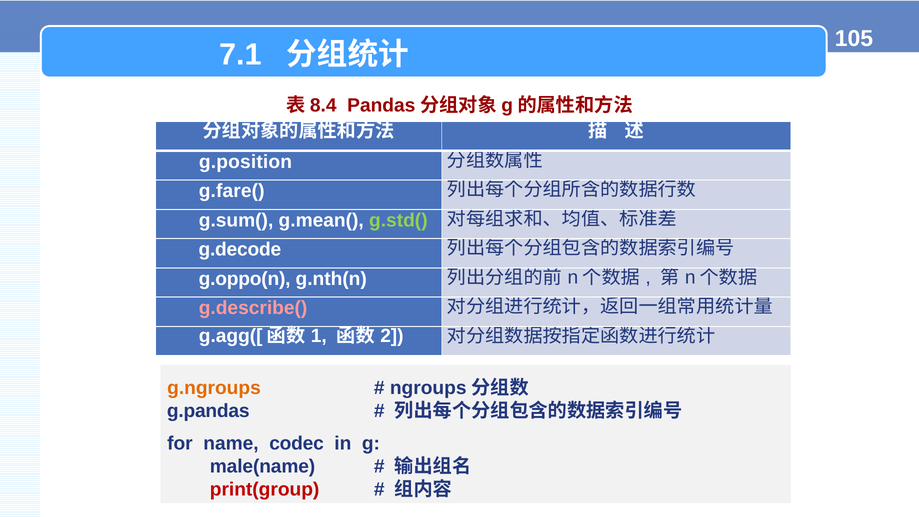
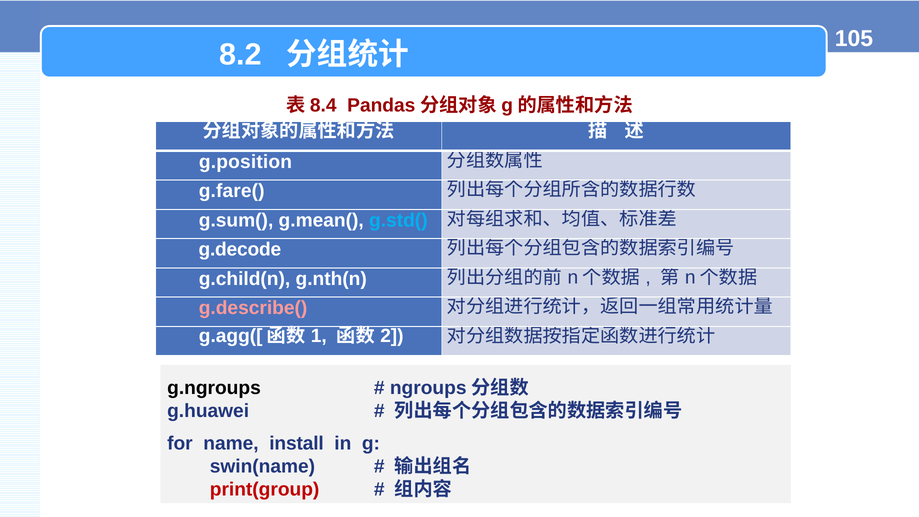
7.1: 7.1 -> 8.2 (241, 54)
g.std( colour: light green -> light blue (398, 220)
g.oppo(n: g.oppo(n -> g.child(n (245, 279)
g.ngroups colour: orange -> black (214, 388)
g.pandas: g.pandas -> g.huawei (208, 411)
codec: codec -> install (297, 444)
male(name: male(name -> swin(name (262, 467)
